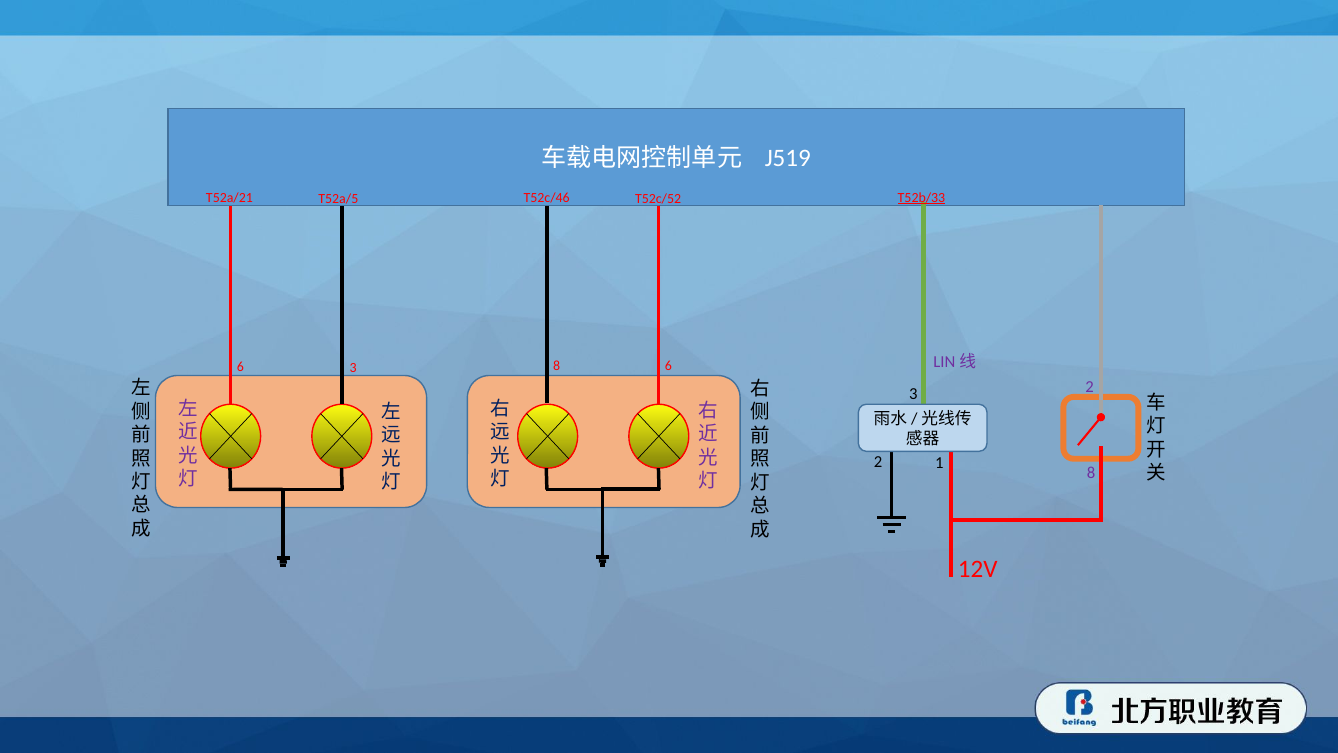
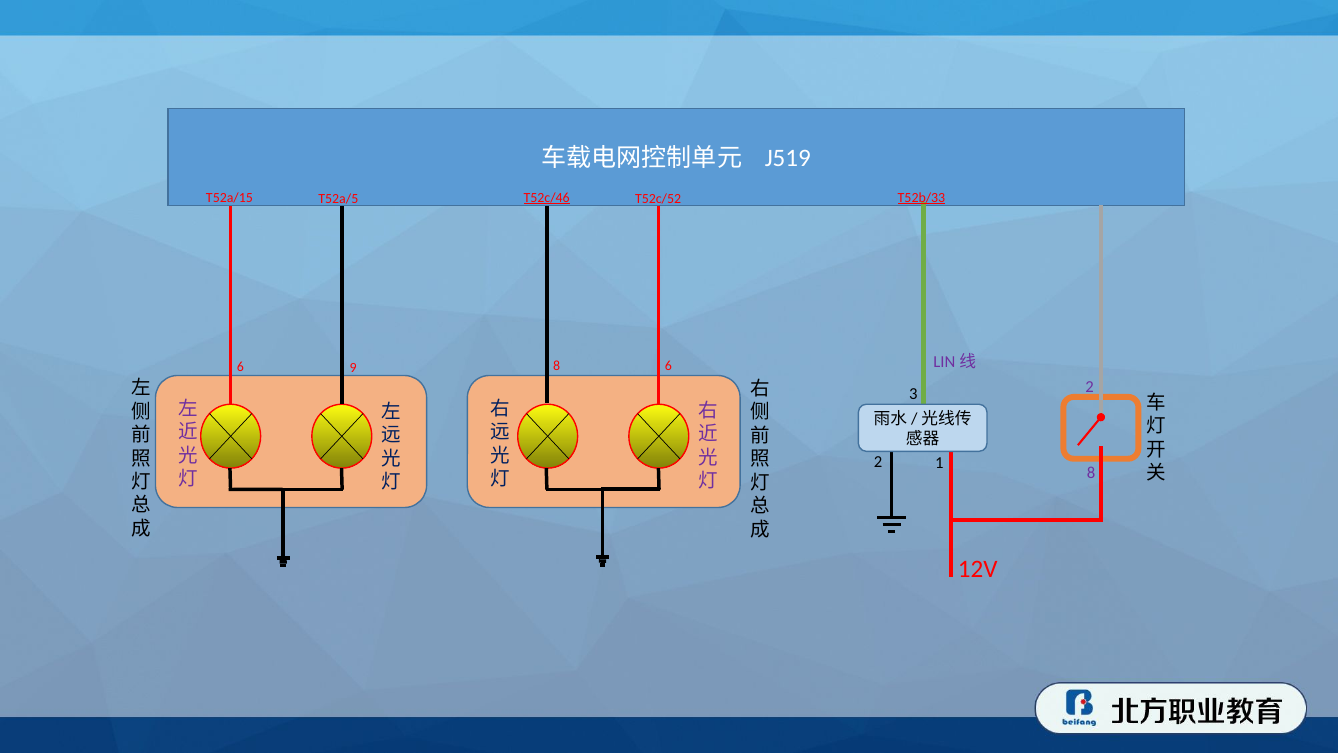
T52a/21: T52a/21 -> T52a/15 (229, 198)
T52c/46 underline: none -> present (547, 198)
6 3: 3 -> 9 (353, 368)
